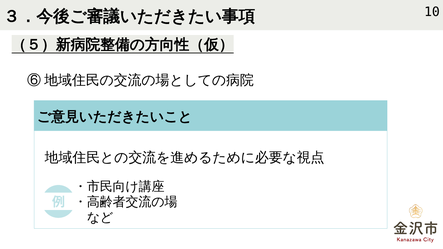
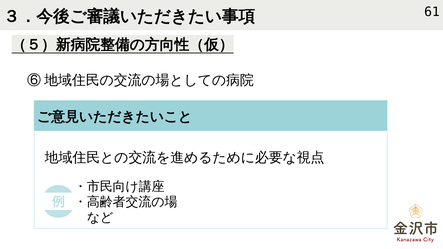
10: 10 -> 61 (432, 12)
